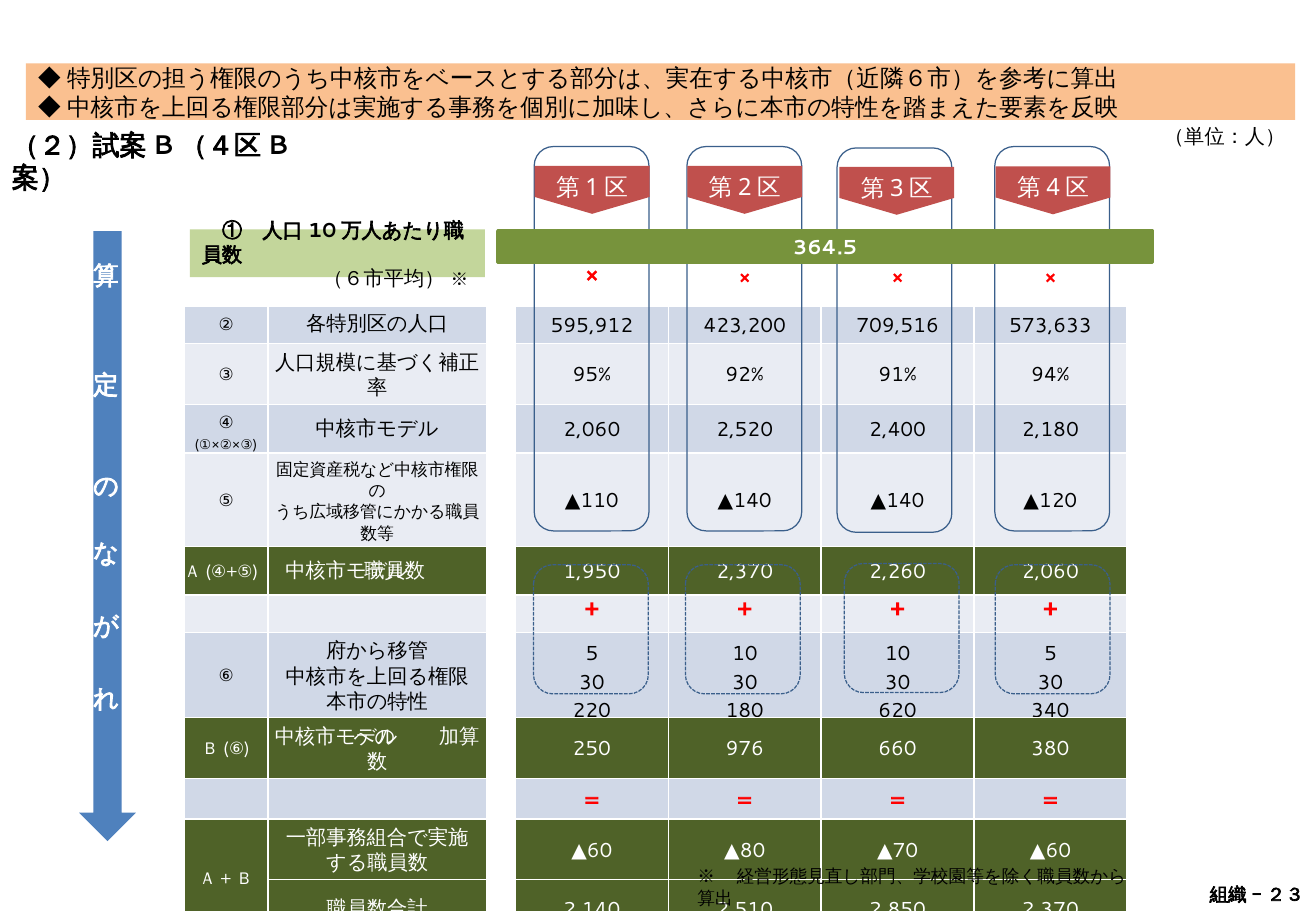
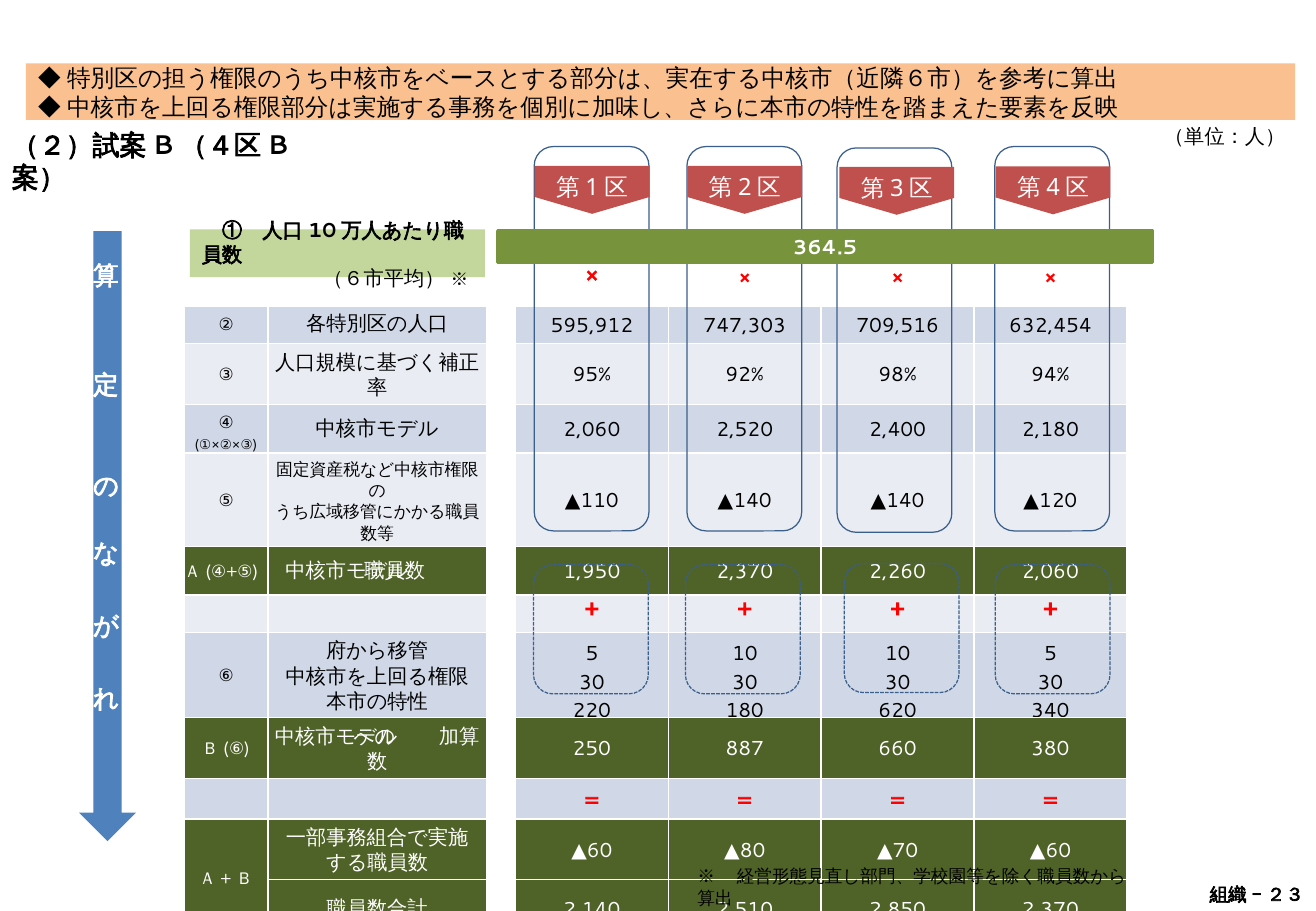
423,200: 423,200 -> 747,303 (745, 326)
573,633: 573,633 -> 632,454 (1050, 326)
91%: 91% -> 98% (898, 375)
976: 976 -> 887 (745, 749)
